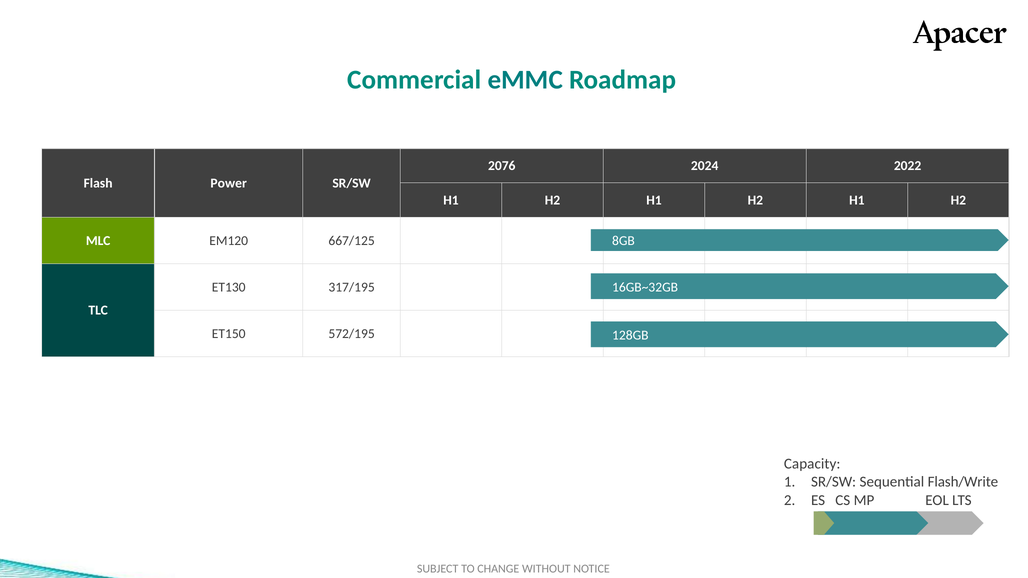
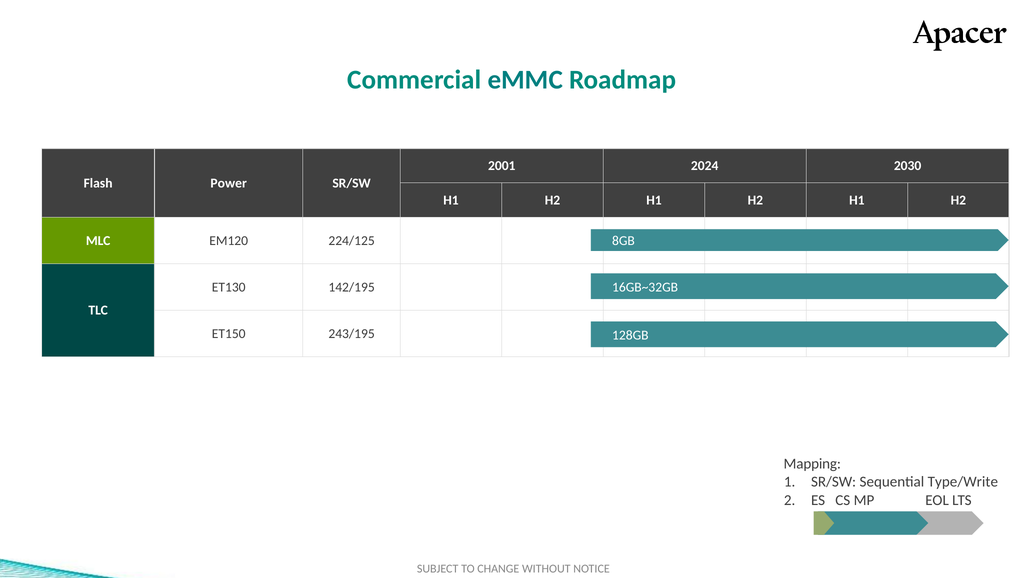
2076: 2076 -> 2001 (502, 166)
2022: 2022 -> 2030 (908, 166)
667/125: 667/125 -> 224/125 (352, 241)
317/195: 317/195 -> 142/195 (352, 287)
572/195: 572/195 -> 243/195 (352, 334)
Capacity: Capacity -> Mapping (812, 464)
Flash/Write: Flash/Write -> Type/Write (963, 482)
